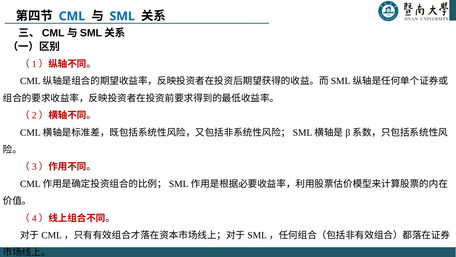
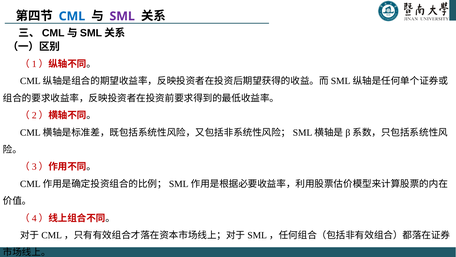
SML colour: blue -> purple (122, 16)
